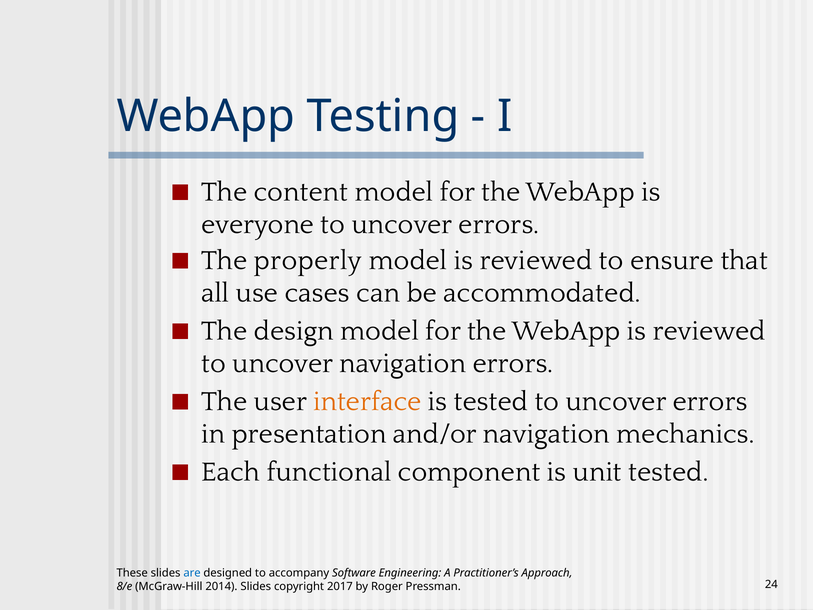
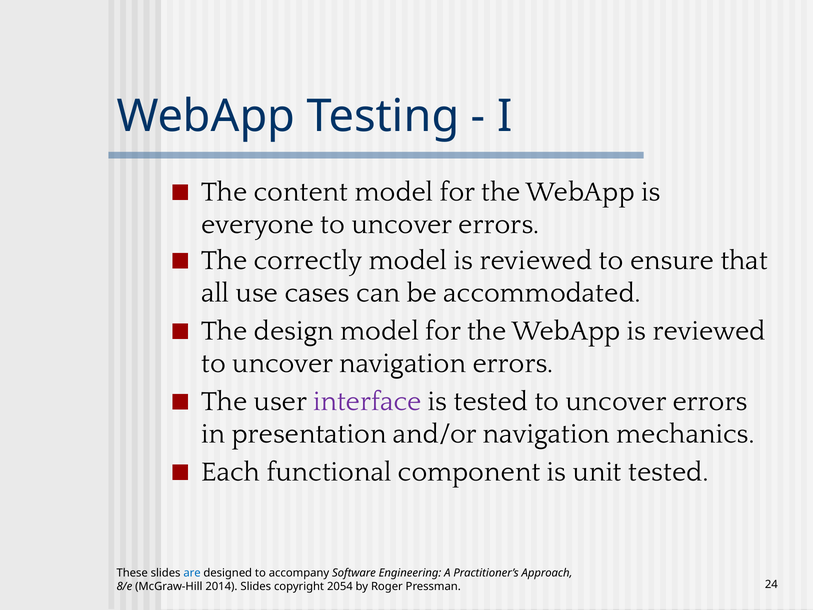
properly: properly -> correctly (308, 260)
interface colour: orange -> purple (367, 401)
2017: 2017 -> 2054 (340, 586)
